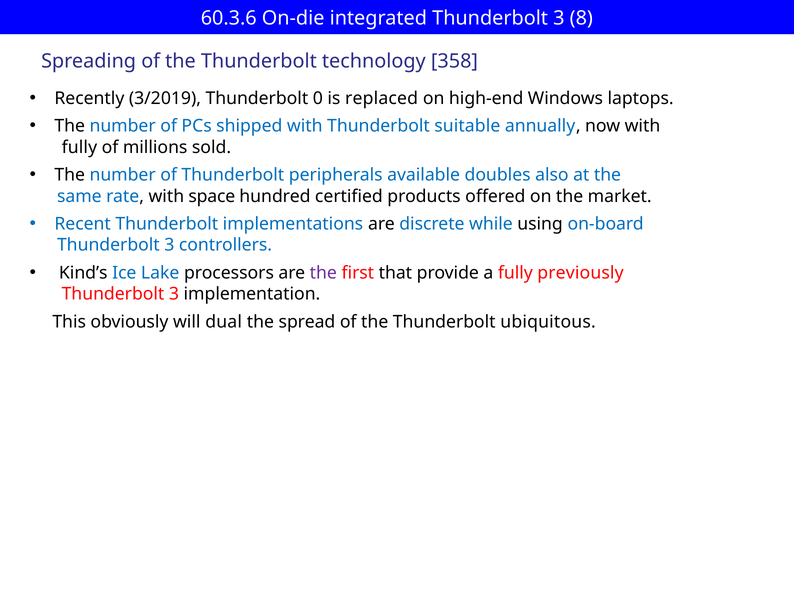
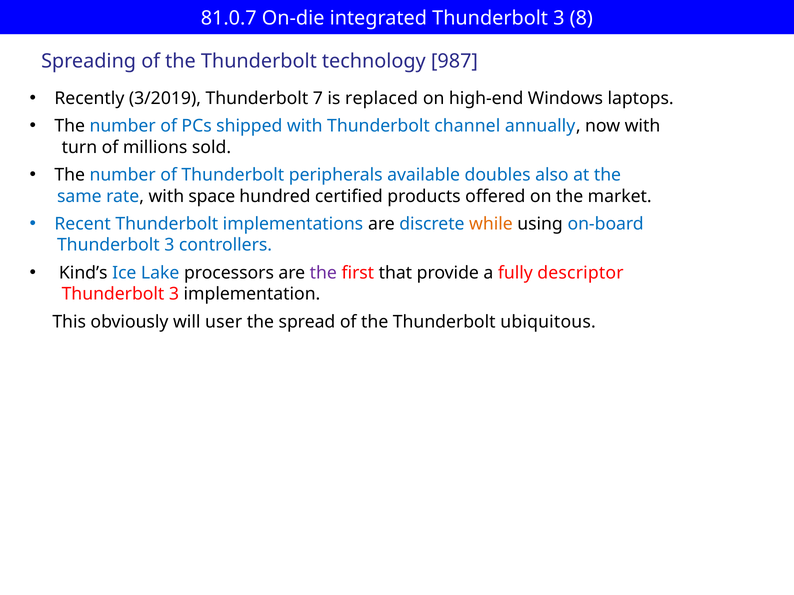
60.3.6: 60.3.6 -> 81.0.7 (229, 18)
358: 358 -> 987 (454, 61)
0: 0 -> 7 (318, 98)
suitable: suitable -> channel (467, 126)
fully: fully -> turn (79, 147)
while colour: blue -> orange (491, 224)
previously: previously -> descriptor (580, 273)
dual: dual -> user (224, 322)
